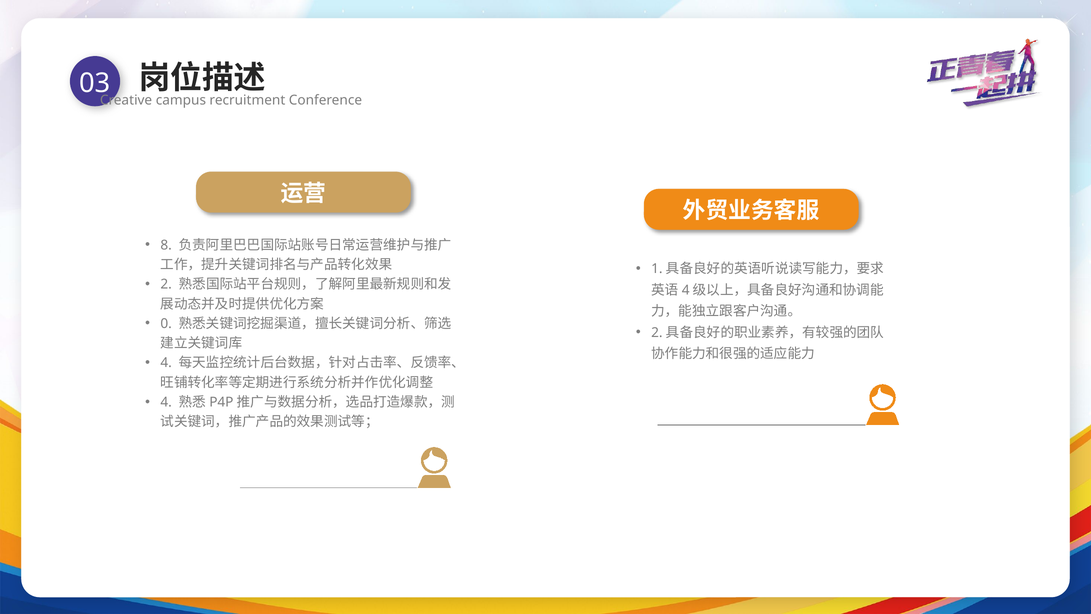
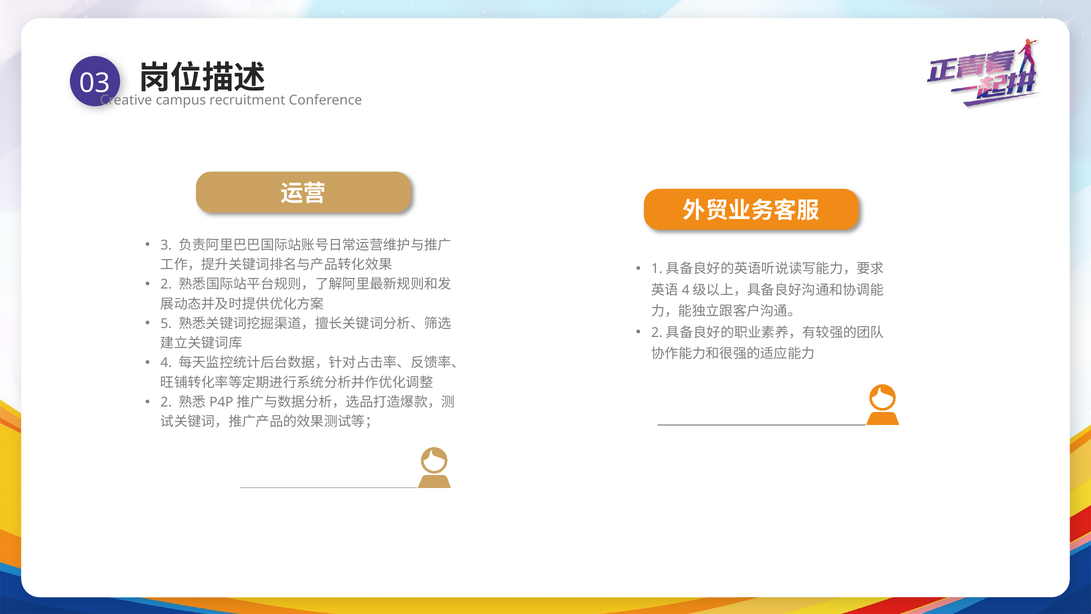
8: 8 -> 3 (166, 245)
0: 0 -> 5 (166, 324)
4: 4 -> 2 (166, 402)
